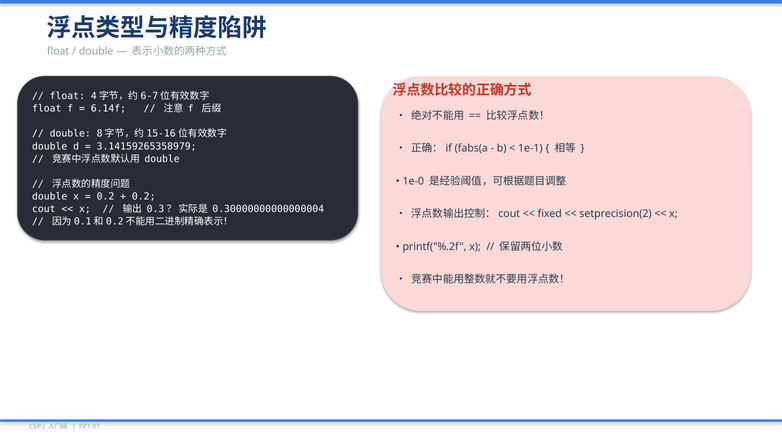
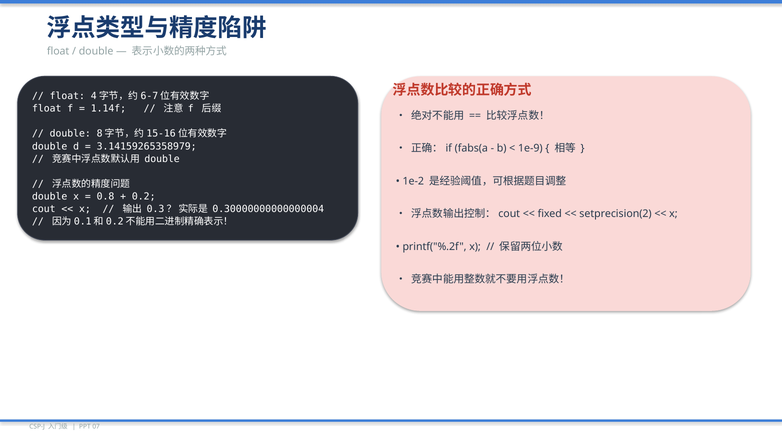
6.14f: 6.14f -> 1.14f (108, 109)
1e-1: 1e-1 -> 1e-9 (530, 148)
1e-0: 1e-0 -> 1e-2 (413, 181)
0.2: 0.2 -> 0.8 (106, 196)
